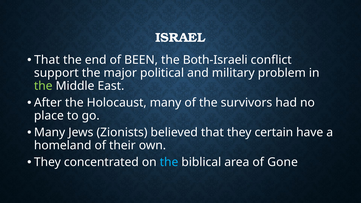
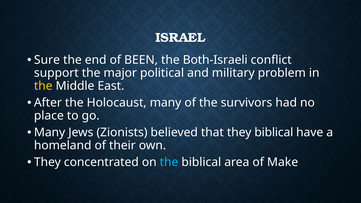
That: That -> Sure (47, 60)
the colour: light green -> yellow (43, 86)
they certain: certain -> biblical (274, 133)
Gone: Gone -> Make (283, 162)
